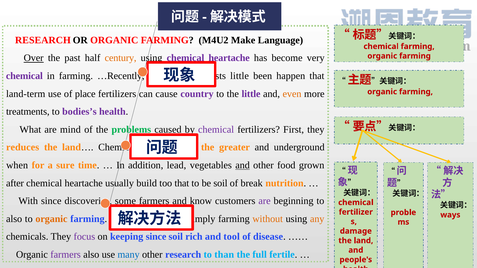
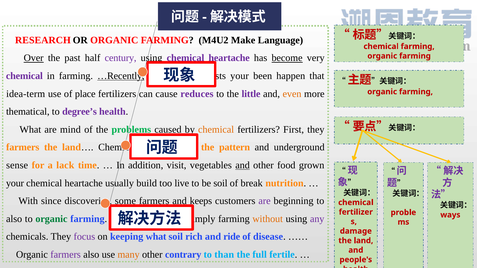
century colour: orange -> purple (121, 58)
become underline: none -> present (287, 58)
…Recently underline: none -> present (121, 76)
little: little -> your (240, 76)
land-term: land-term -> idea-term (26, 94)
country: country -> reduces (197, 94)
treatments: treatments -> thematical (28, 112)
bodies’s: bodies’s -> degree’s (79, 112)
chemical colour: purple -> orange (216, 130)
reduces: reduces -> farmers (23, 148)
greater: greater -> pattern (235, 148)
when: when -> sense (17, 165)
sure: sure -> lack (65, 165)
lead: lead -> visit (177, 165)
after: after -> your (15, 183)
too that: that -> live (182, 183)
know: know -> keeps (201, 201)
organic colour: orange -> green (51, 219)
any colour: orange -> purple (317, 219)
keeping since: since -> what (156, 237)
tool: tool -> ride (232, 237)
many colour: blue -> orange (129, 255)
other research: research -> contrary (183, 255)
